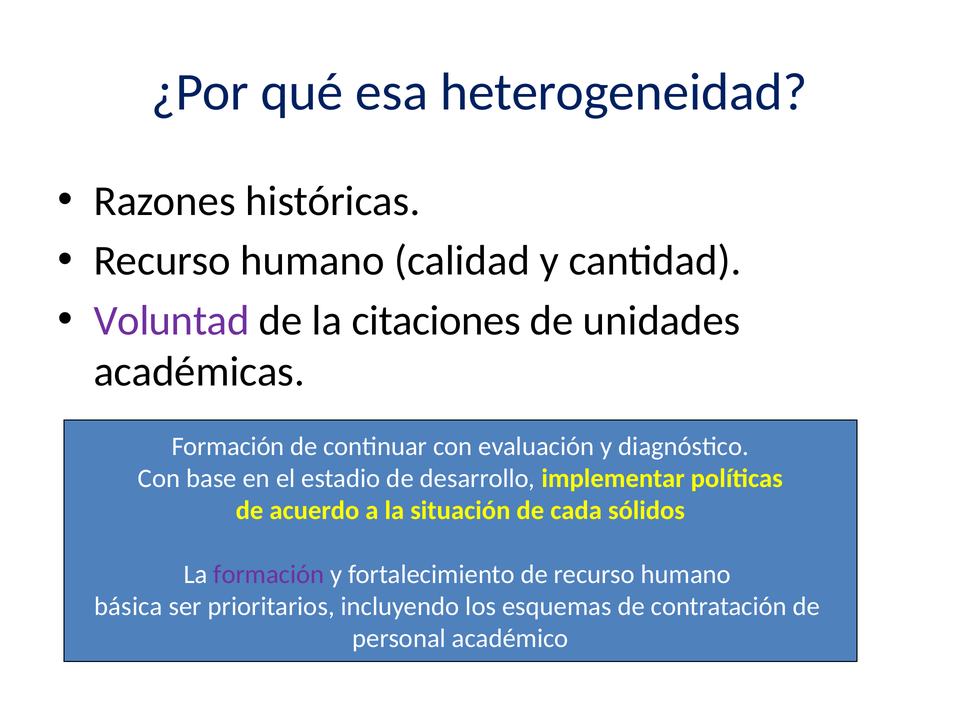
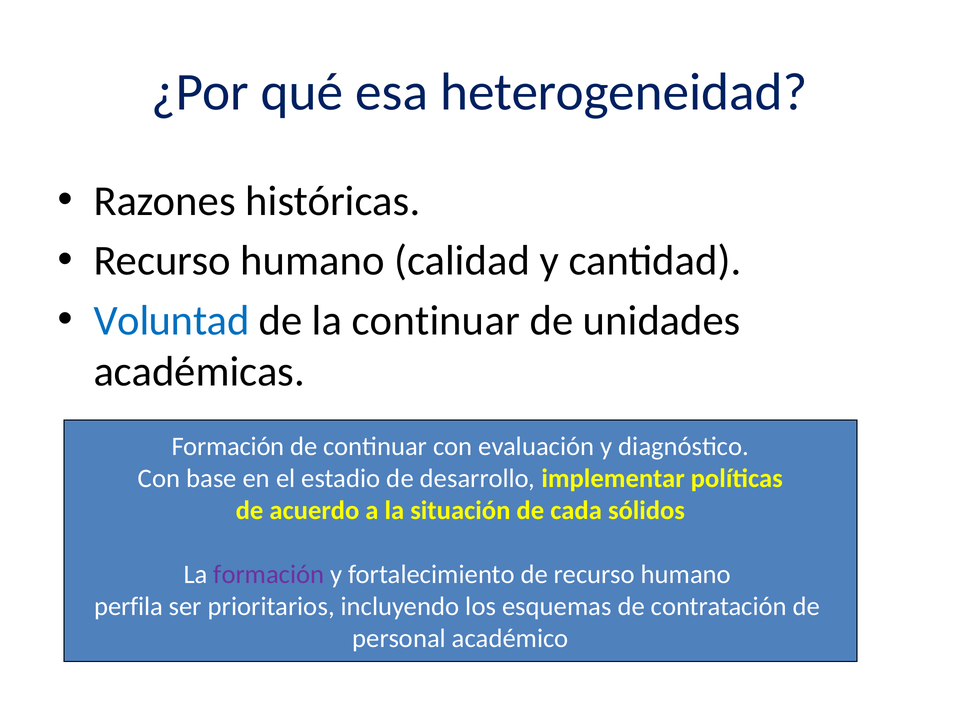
Voluntad colour: purple -> blue (171, 321)
la citaciones: citaciones -> continuar (436, 321)
básica: básica -> perfila (129, 607)
